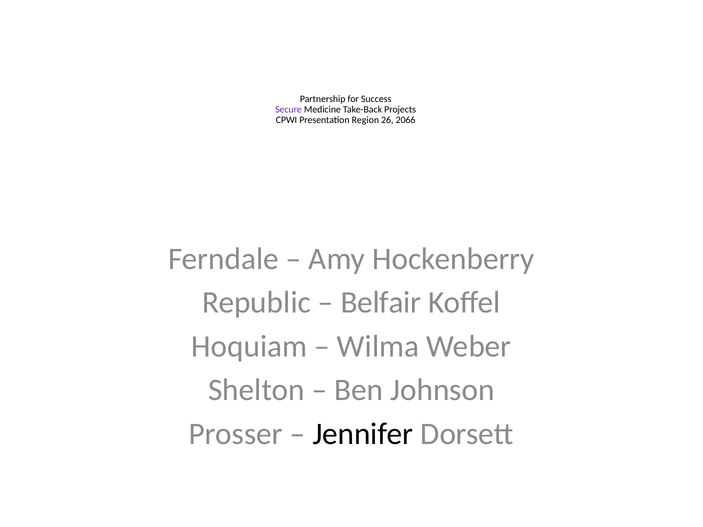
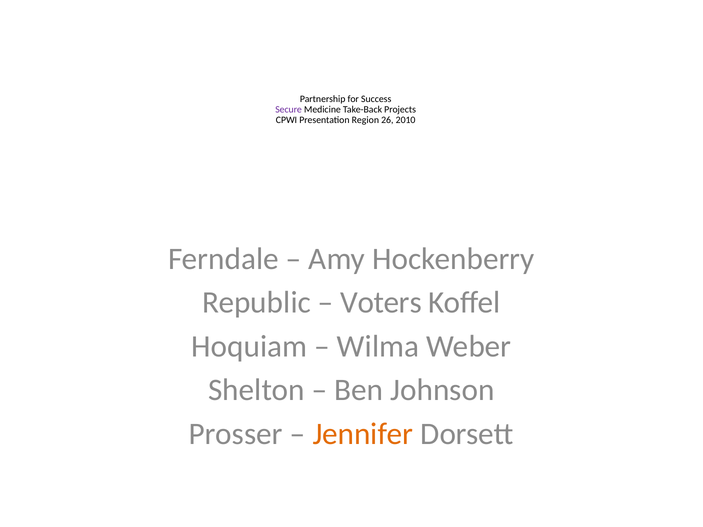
2066: 2066 -> 2010 (406, 120)
Belfair: Belfair -> Voters (381, 303)
Jennifer colour: black -> orange (363, 434)
